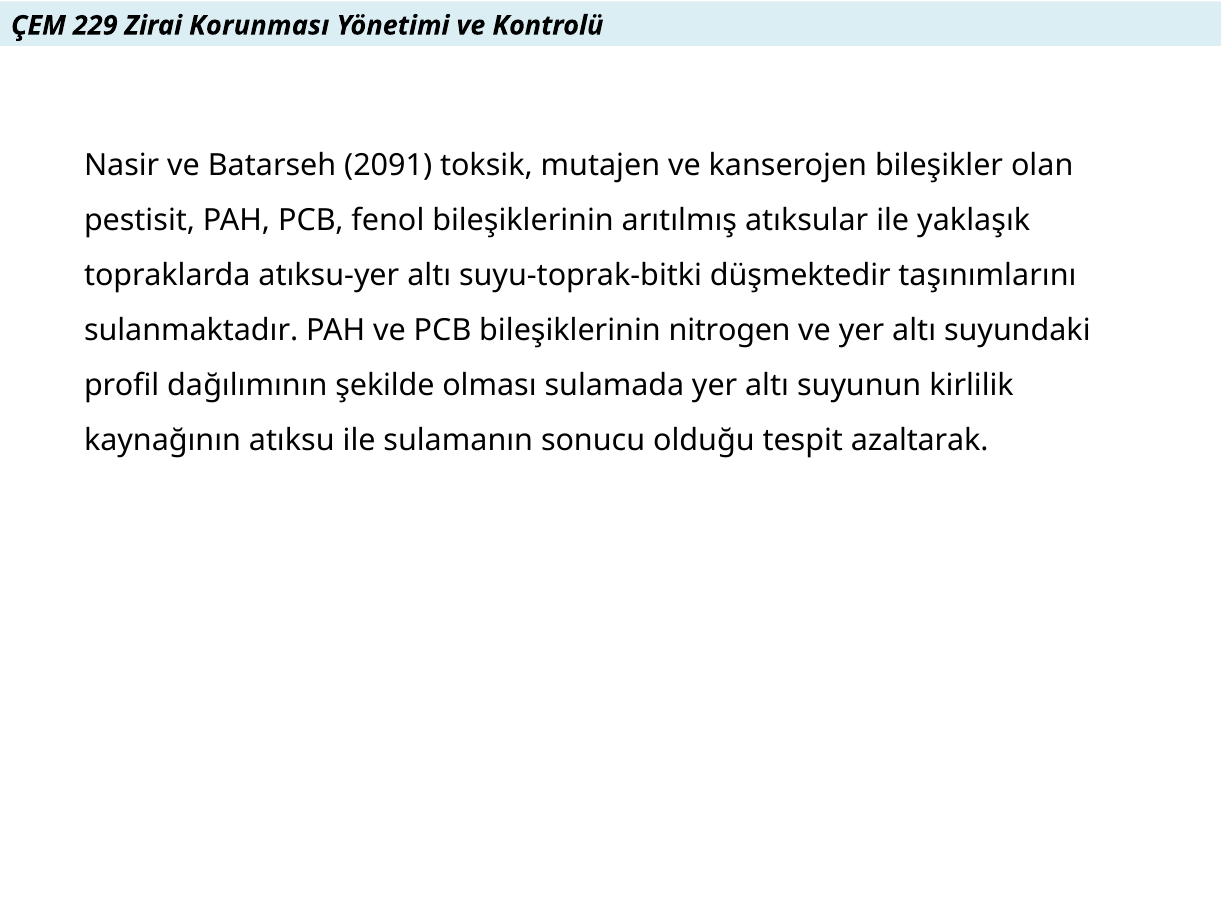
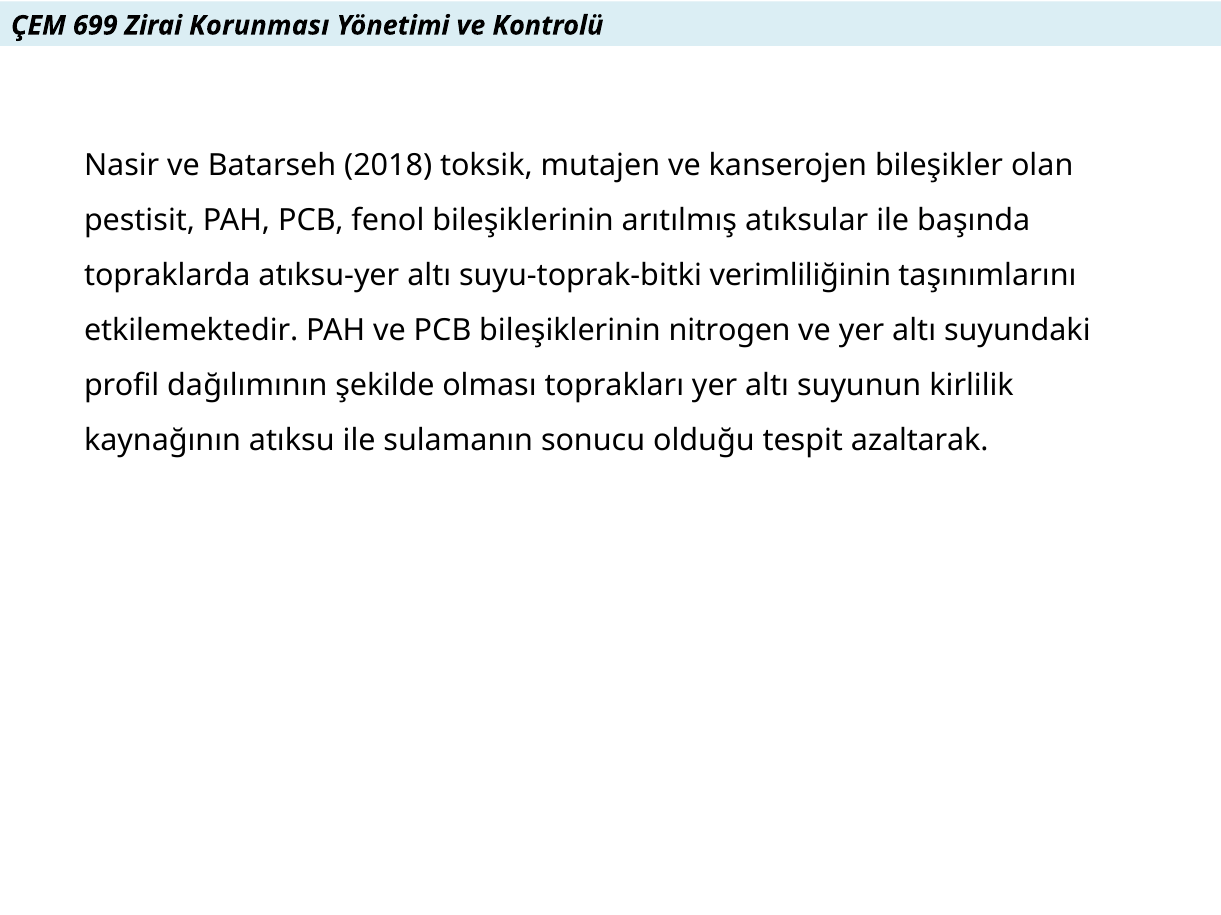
229: 229 -> 699 (95, 26)
2091: 2091 -> 2018 (388, 166)
yaklaşık: yaklaşık -> başında (974, 221)
düşmektedir: düşmektedir -> verimliliğinin (800, 276)
sulanmaktadır: sulanmaktadır -> etkilemektedir (191, 331)
sulamada: sulamada -> toprakları (614, 386)
